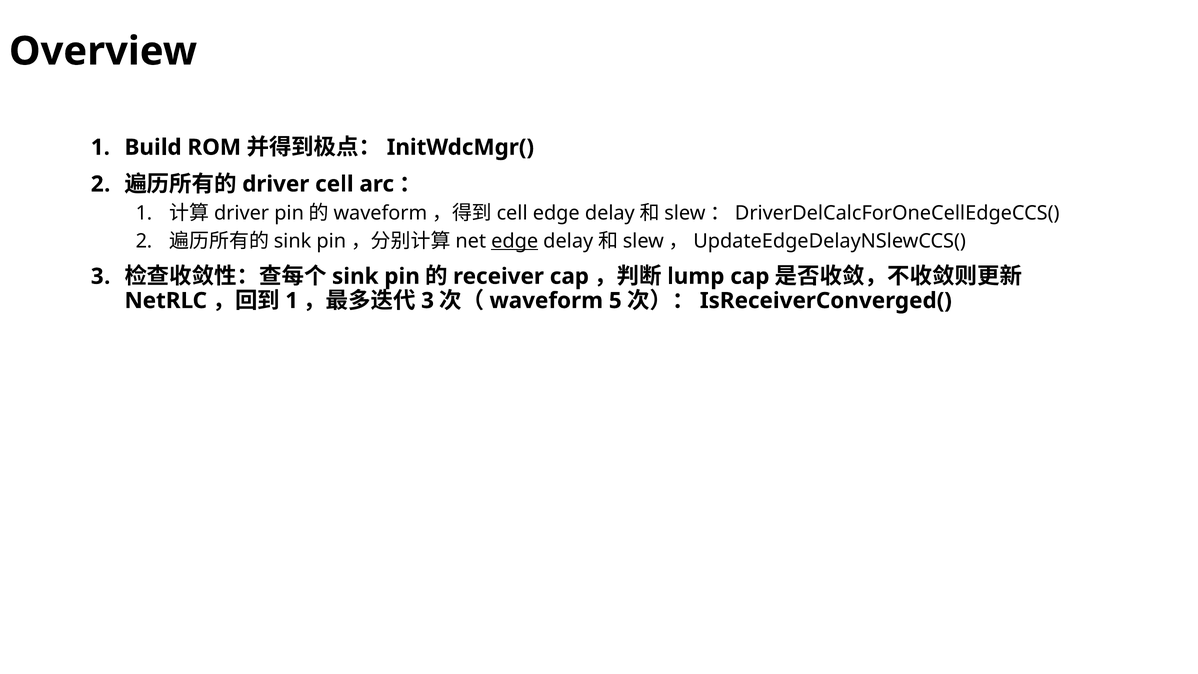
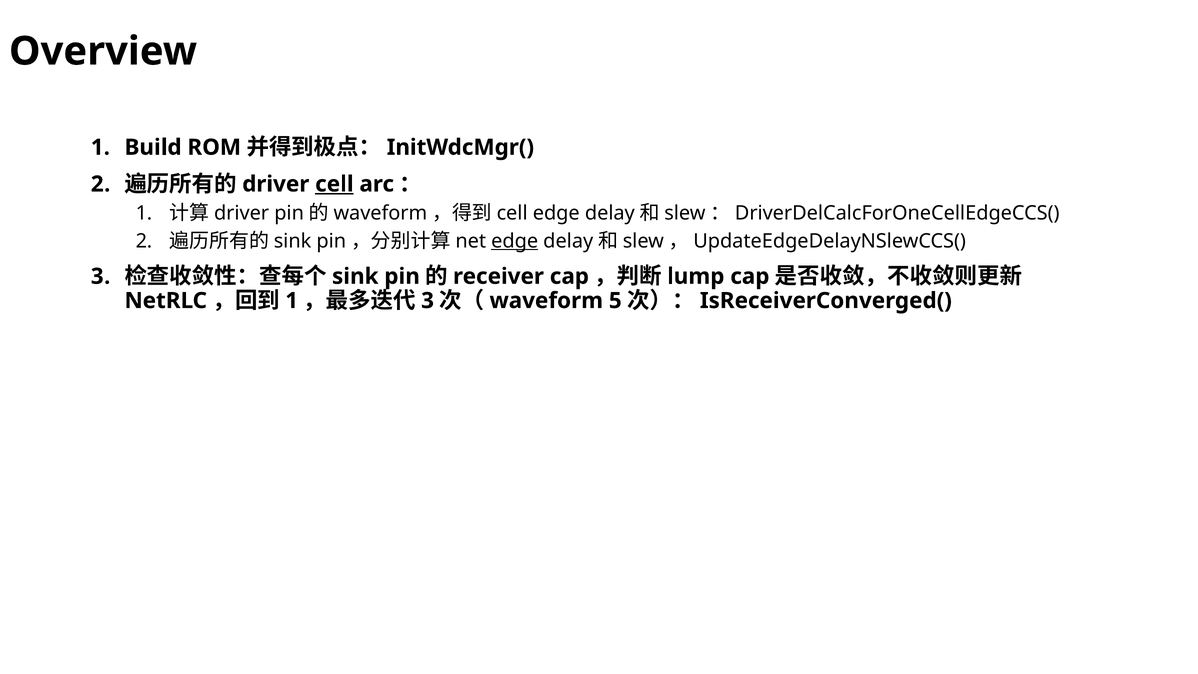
cell underline: none -> present (334, 184)
